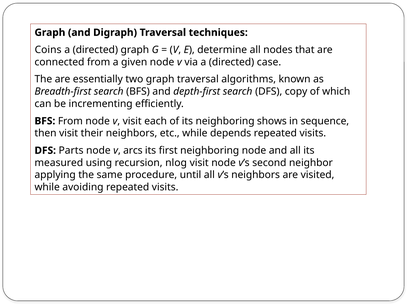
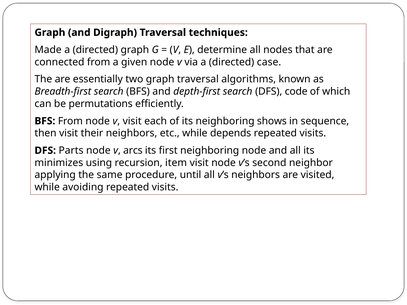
Coins: Coins -> Made (48, 50)
copy: copy -> code (296, 92)
incrementing: incrementing -> permutations (101, 104)
measured: measured -> minimizes (59, 163)
nlog: nlog -> item (176, 163)
